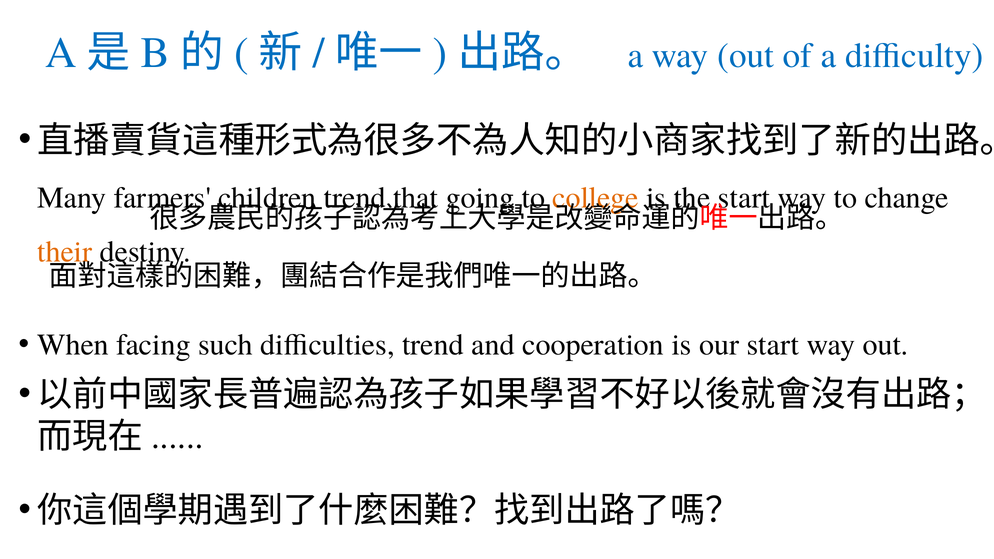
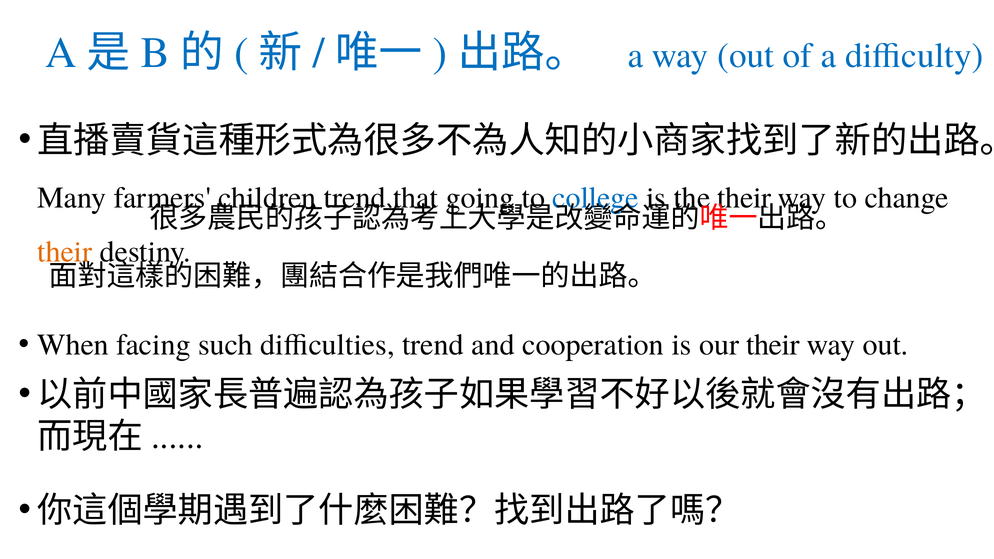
college colour: orange -> blue (596, 198)
the start: start -> their (744, 198)
our start: start -> their (773, 345)
